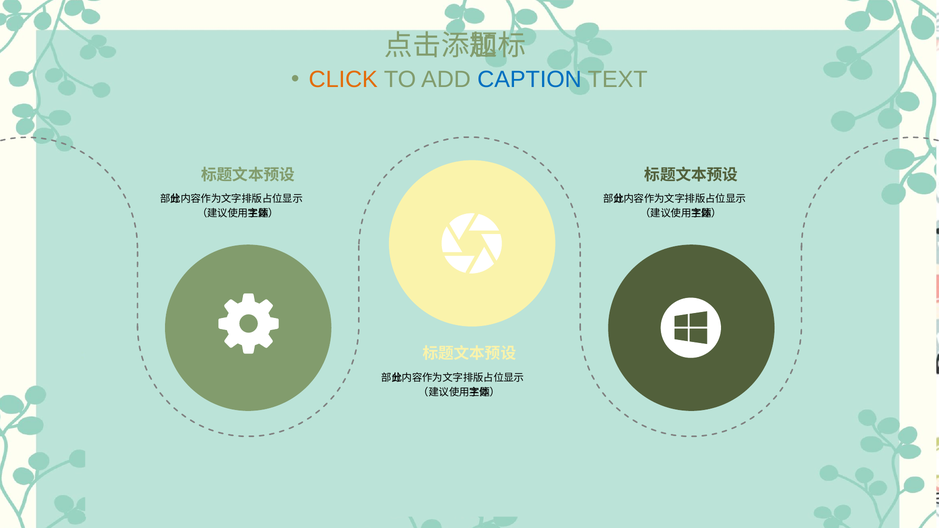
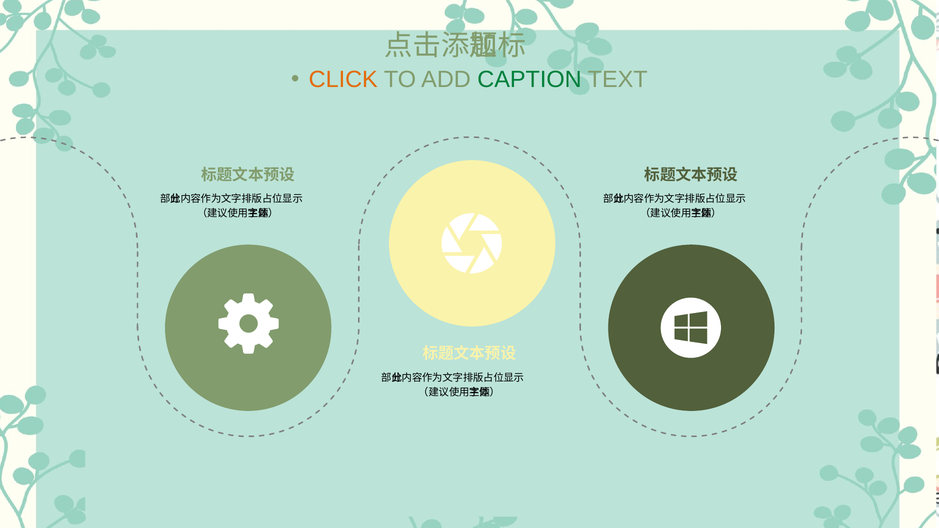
CAPTION colour: blue -> green (529, 80)
